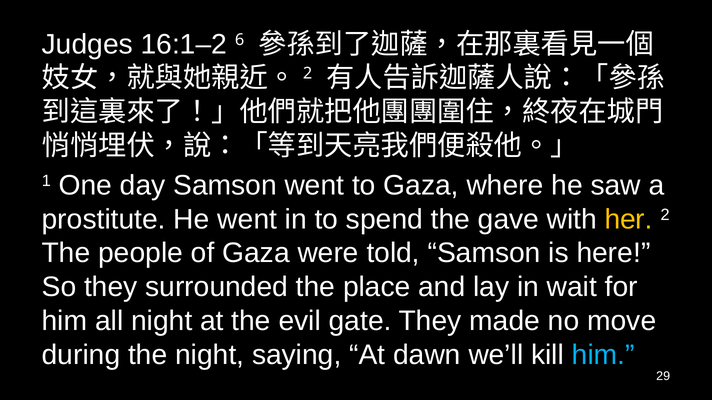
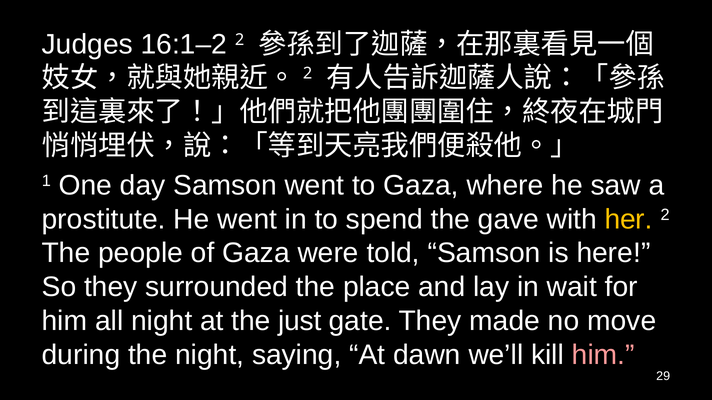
16:1–2 6: 6 -> 2 (240, 40)
evil: evil -> just (300, 321)
him colour: light blue -> pink (603, 355)
